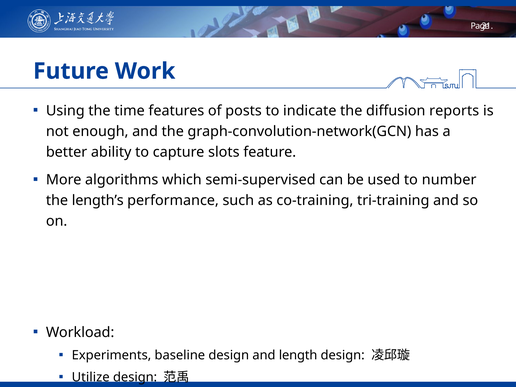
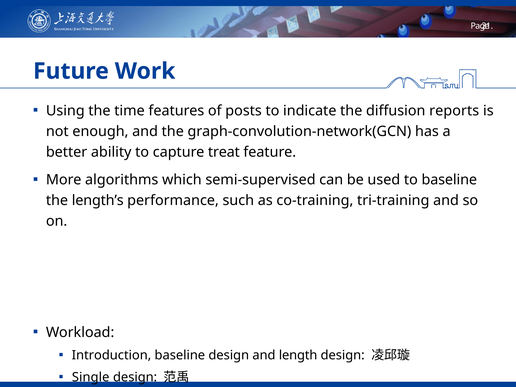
slots: slots -> treat (224, 152)
to number: number -> baseline (449, 180)
Experiments: Experiments -> Introduction (111, 355)
Utilize: Utilize -> Single (91, 377)
